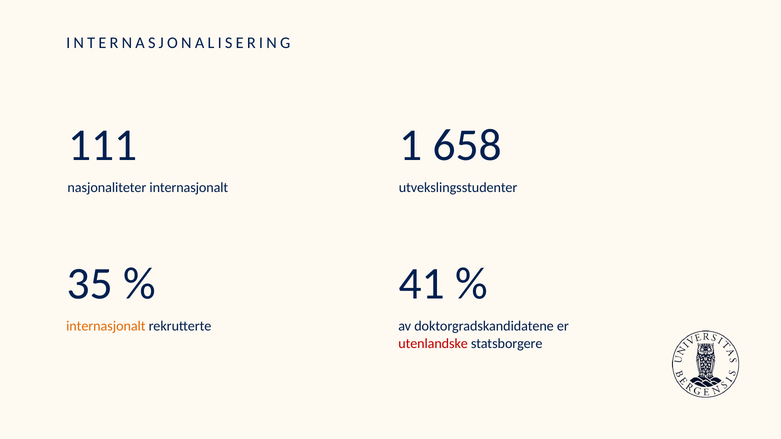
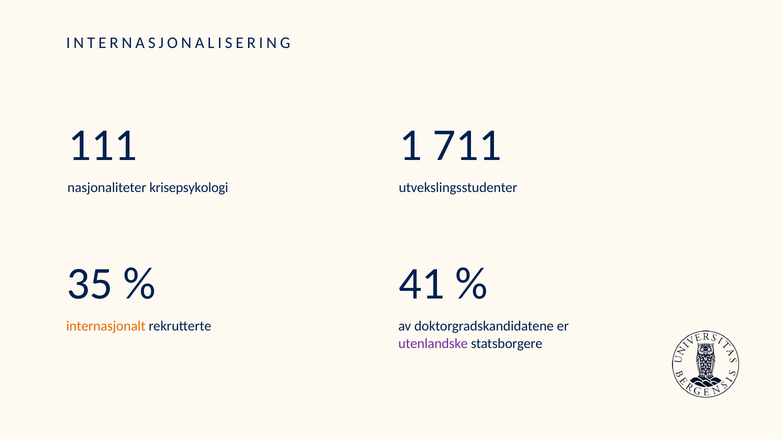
658: 658 -> 711 (467, 145)
nasjonaliteter internasjonalt: internasjonalt -> krisepsykologi (189, 188)
utenlandske colour: red -> purple (433, 344)
